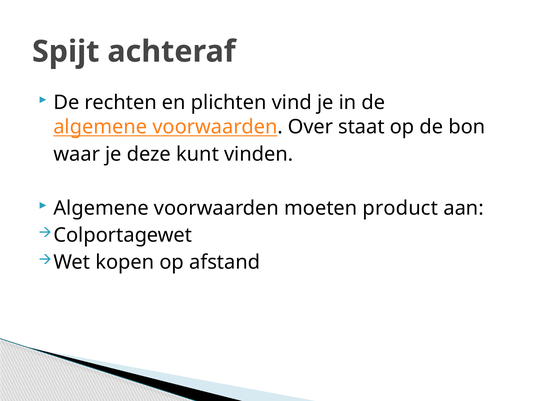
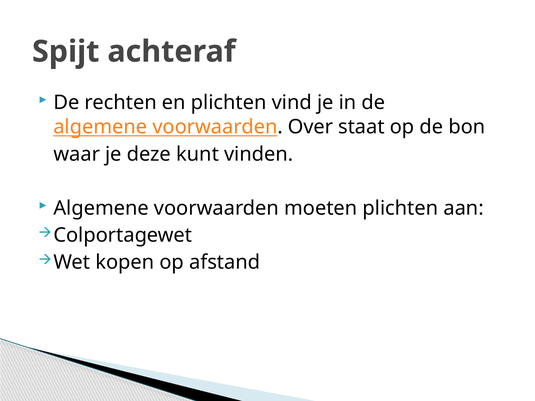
moeten product: product -> plichten (400, 208)
